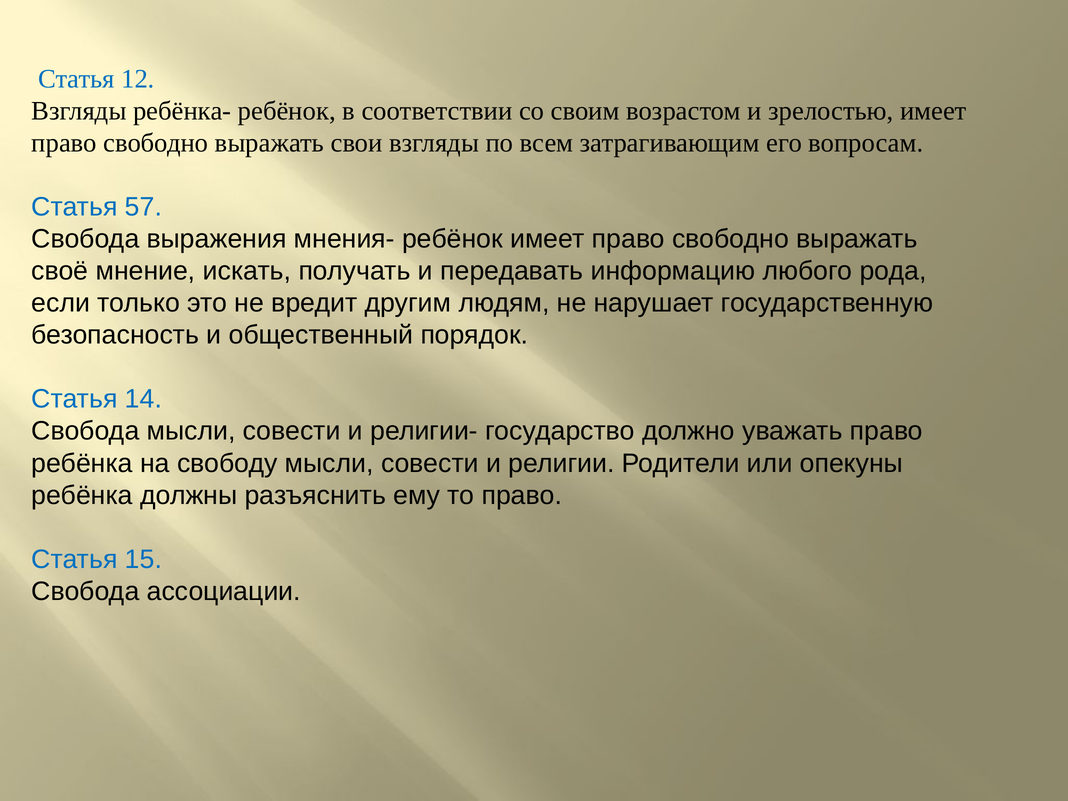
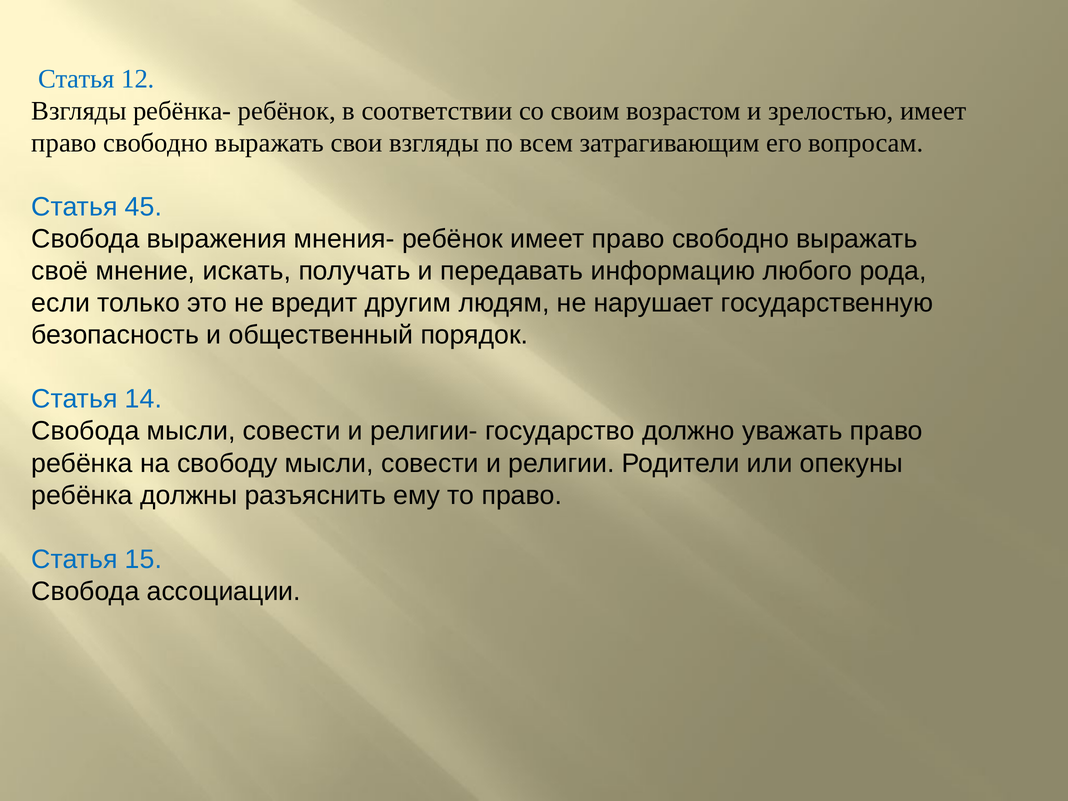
57: 57 -> 45 (143, 207)
